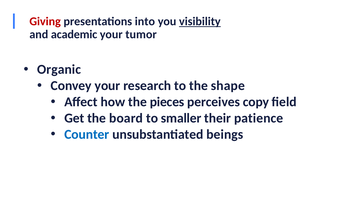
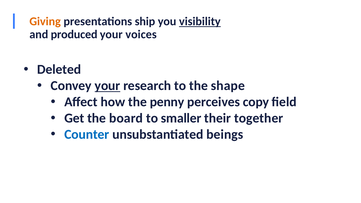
Giving colour: red -> orange (45, 22)
into: into -> ship (145, 22)
academic: academic -> produced (74, 35)
tumor: tumor -> voices (141, 35)
Organic: Organic -> Deleted (59, 70)
your underline: none -> present (107, 86)
pieces: pieces -> penny (167, 102)
patience: patience -> together (259, 118)
